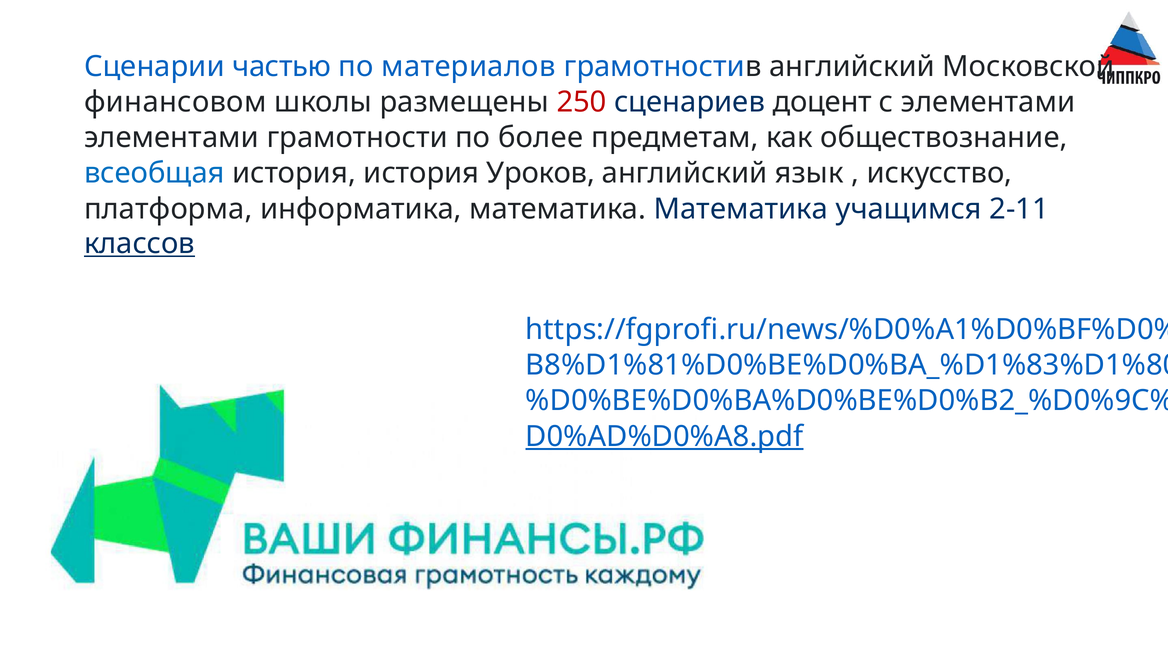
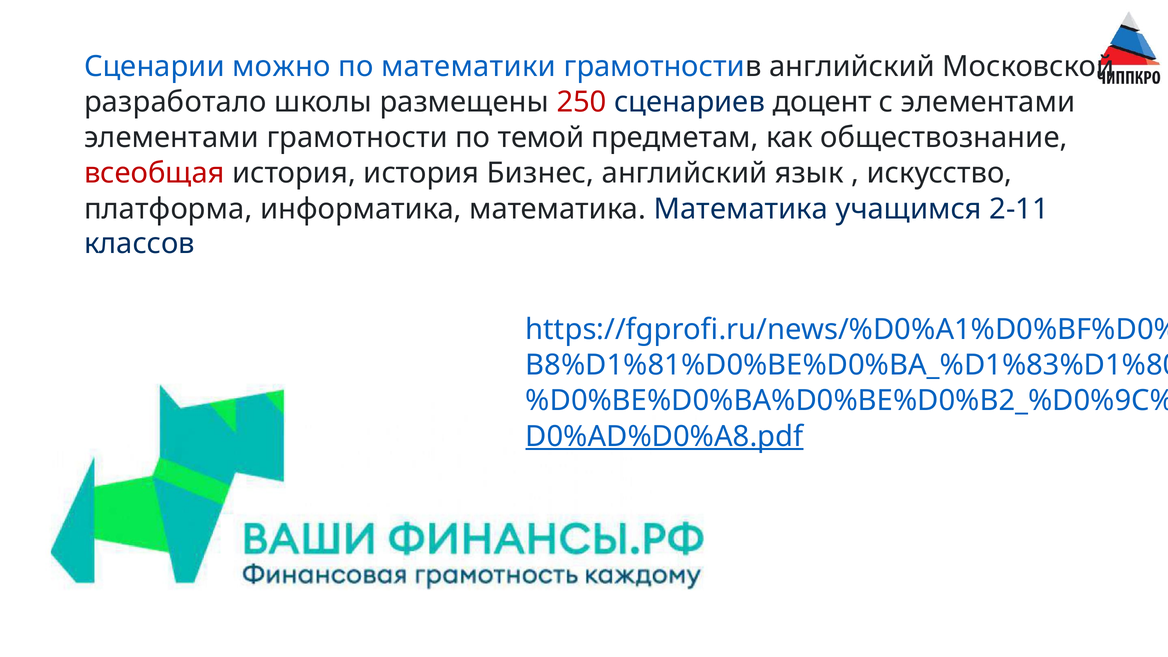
частью: частью -> можно (281, 67)
материалов: материалов -> математики (469, 67)
финансовом: финансовом -> разработало (175, 102)
более: более -> темой (541, 138)
всеобщая colour: blue -> red (154, 173)
Уроков: Уроков -> Бизнес (540, 173)
классов underline: present -> none (139, 244)
